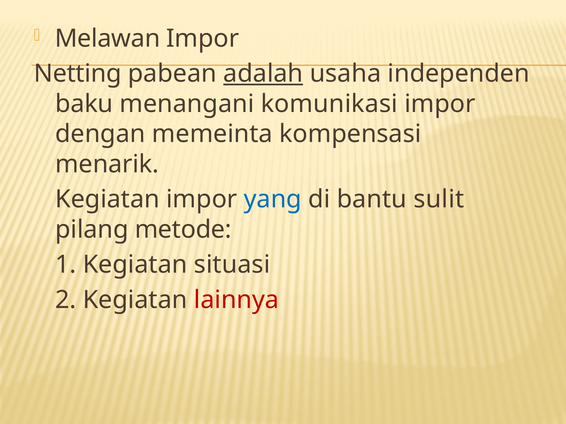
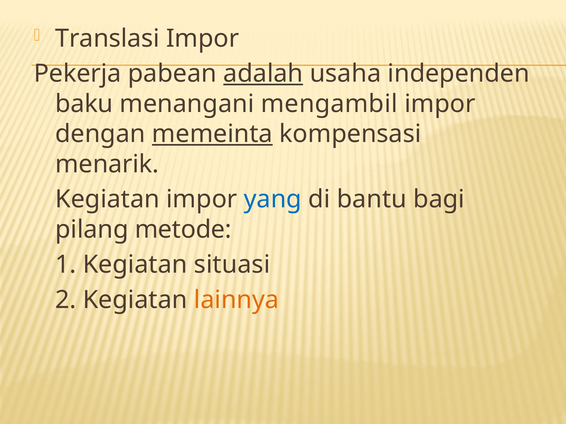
Melawan: Melawan -> Translasi (107, 39)
Netting: Netting -> Pekerja (78, 74)
komunikasi: komunikasi -> mengambil (329, 104)
memeinta underline: none -> present (212, 134)
sulit: sulit -> bagi (439, 200)
lainnya colour: red -> orange (236, 300)
